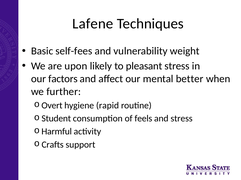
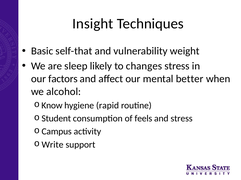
Lafene: Lafene -> Insight (93, 24)
self-fees: self-fees -> self-that (74, 51)
upon: upon -> sleep (76, 66)
pleasant: pleasant -> changes (144, 66)
further: further -> alcohol (64, 92)
Overt: Overt -> Know (52, 106)
Harmful: Harmful -> Campus (57, 132)
Crafts: Crafts -> Write (53, 145)
